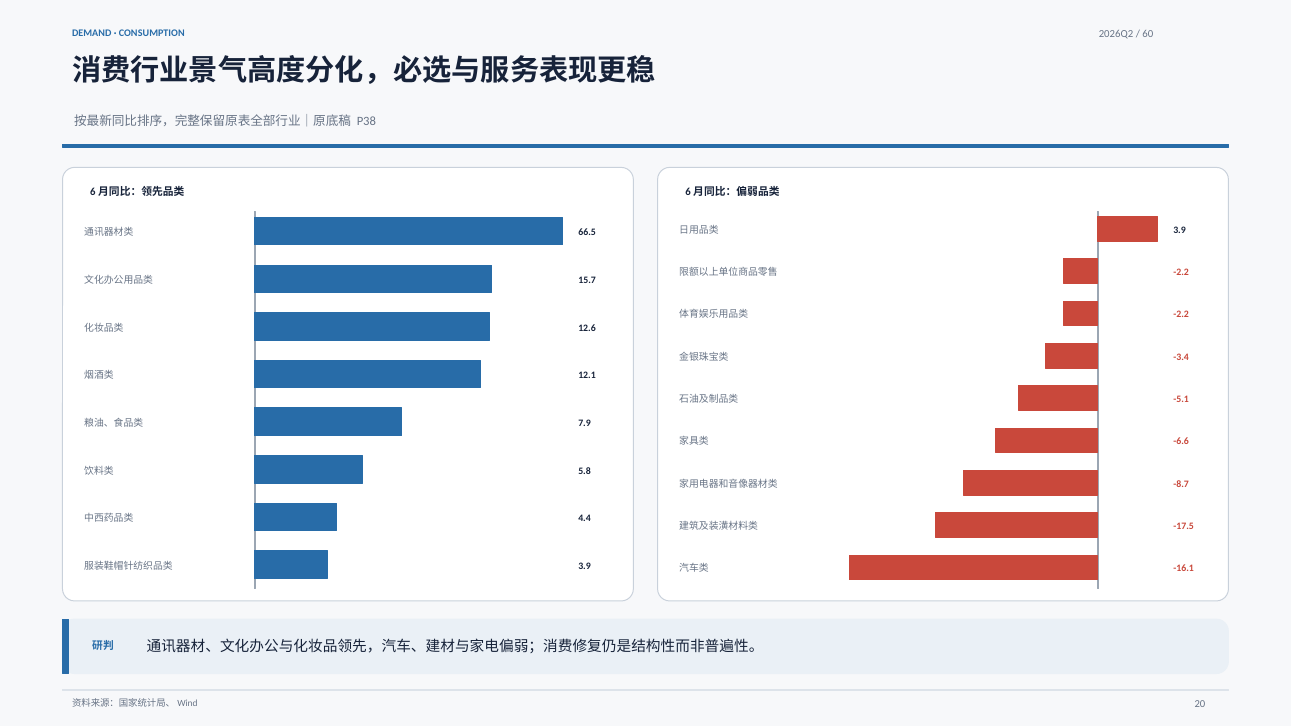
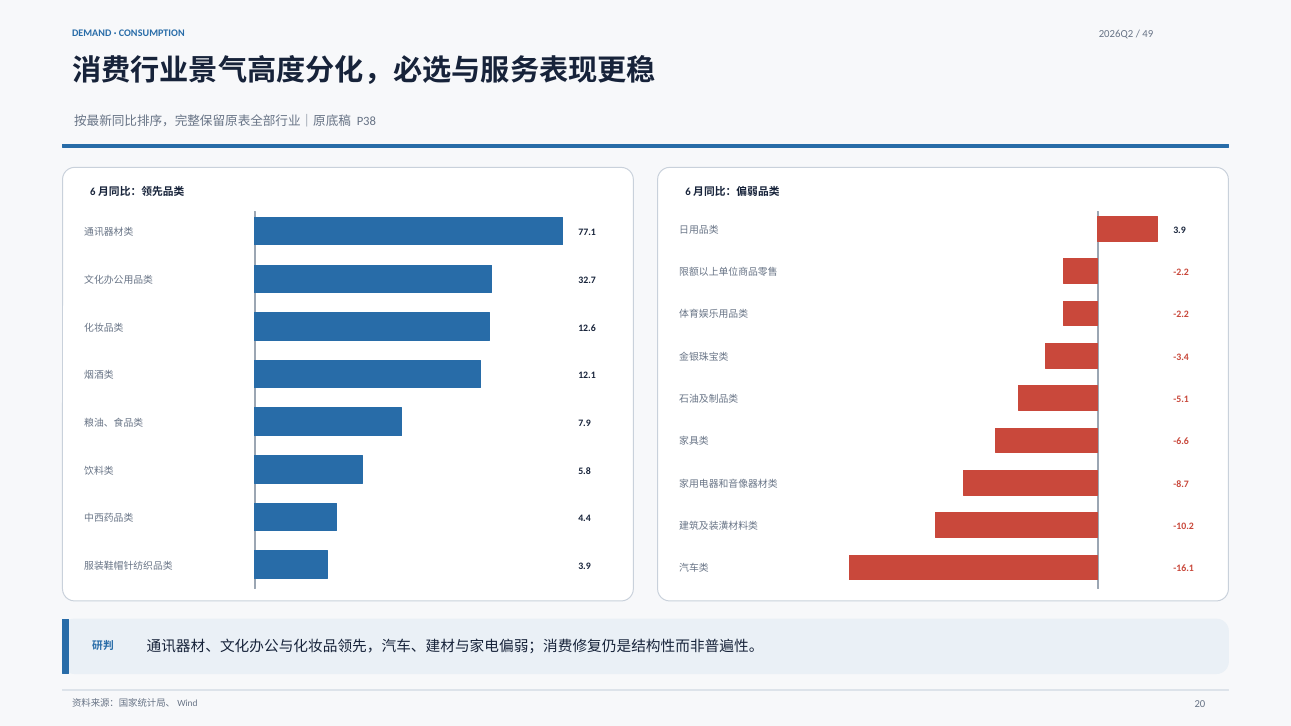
60: 60 -> 49 (1148, 34)
66.5: 66.5 -> 77.1 (587, 233)
15.7: 15.7 -> 32.7 (587, 280)
-17.5: -17.5 -> -10.2 (1184, 526)
